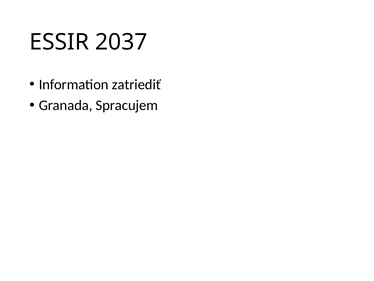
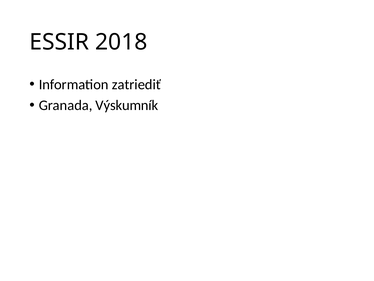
2037: 2037 -> 2018 (121, 42)
Spracujem: Spracujem -> Výskumník (127, 105)
